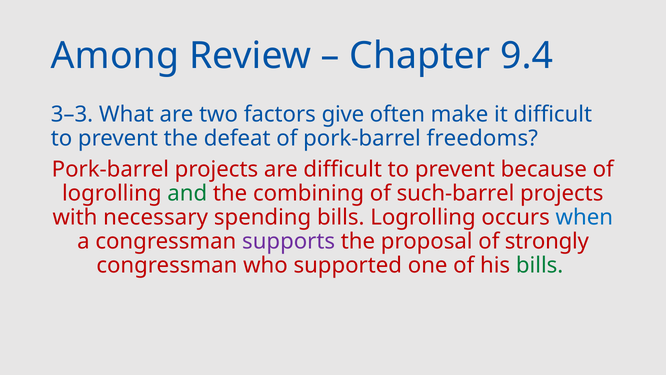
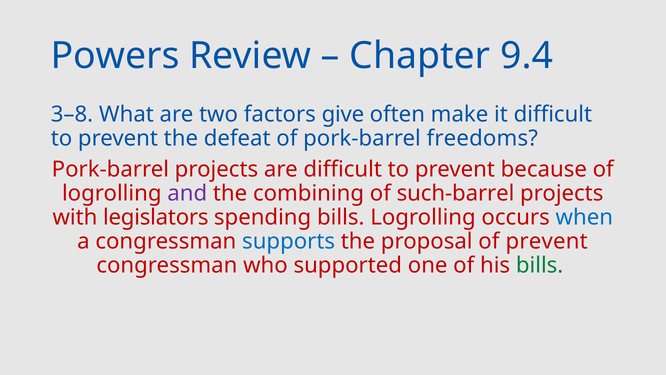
Among: Among -> Powers (115, 56)
3–3: 3–3 -> 3–8 (72, 114)
and colour: green -> purple (187, 193)
necessary: necessary -> legislators (156, 217)
supports colour: purple -> blue (289, 241)
of strongly: strongly -> prevent (547, 241)
